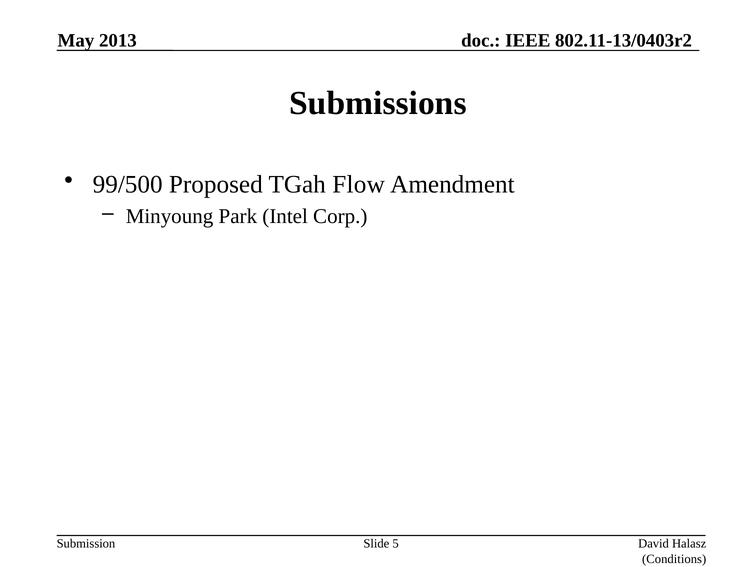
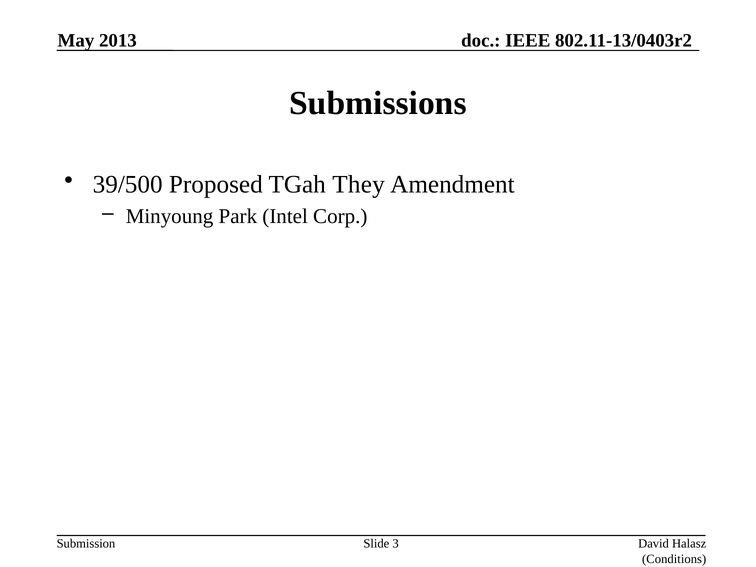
99/500: 99/500 -> 39/500 (128, 184)
Flow: Flow -> They (359, 184)
5: 5 -> 3 (396, 544)
